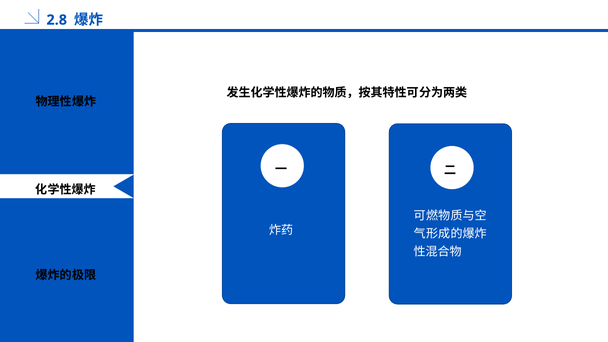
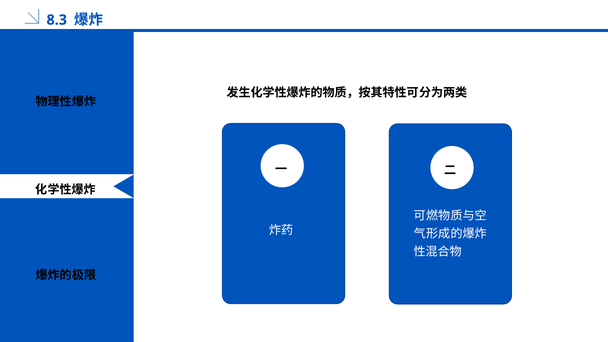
2.8: 2.8 -> 8.3 (57, 20)
